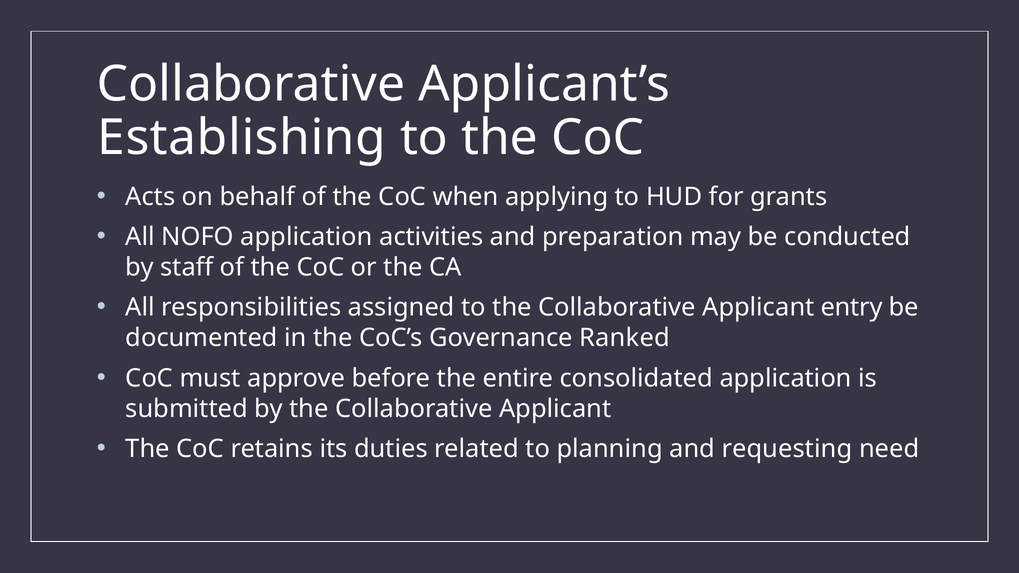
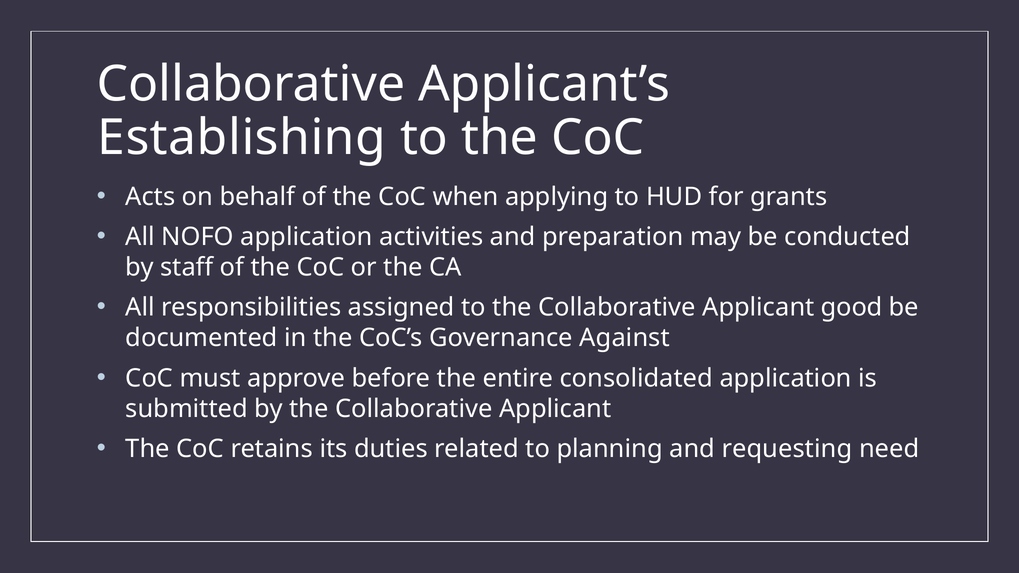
entry: entry -> good (852, 308)
Ranked: Ranked -> Against (625, 338)
